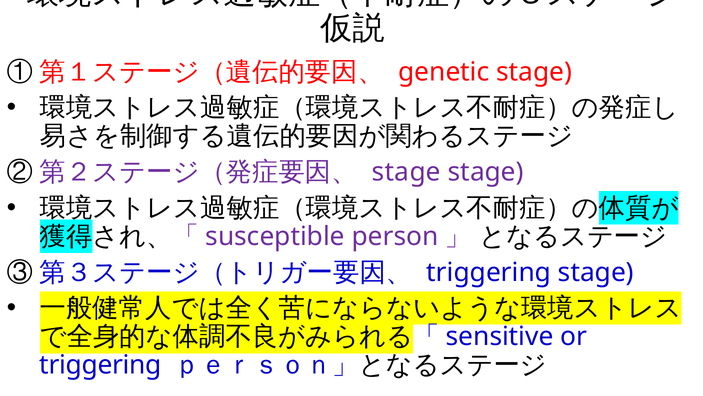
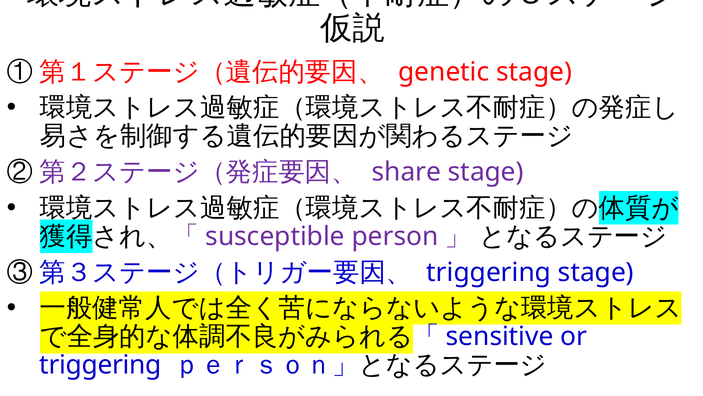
stage: stage -> share (407, 172)
